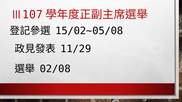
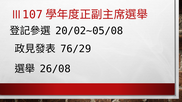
15/02~05/08: 15/02~05/08 -> 20/02~05/08 (89, 31)
11/29: 11/29 -> 76/29 (76, 49)
02/08: 02/08 -> 26/08 (55, 69)
